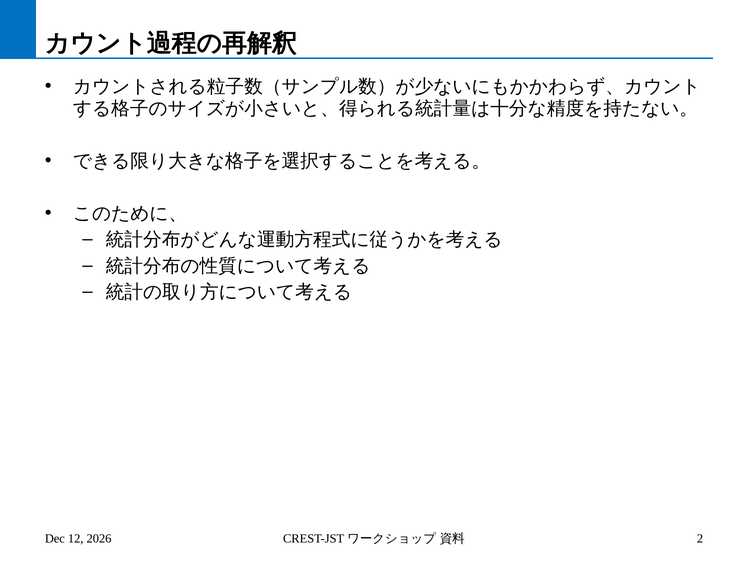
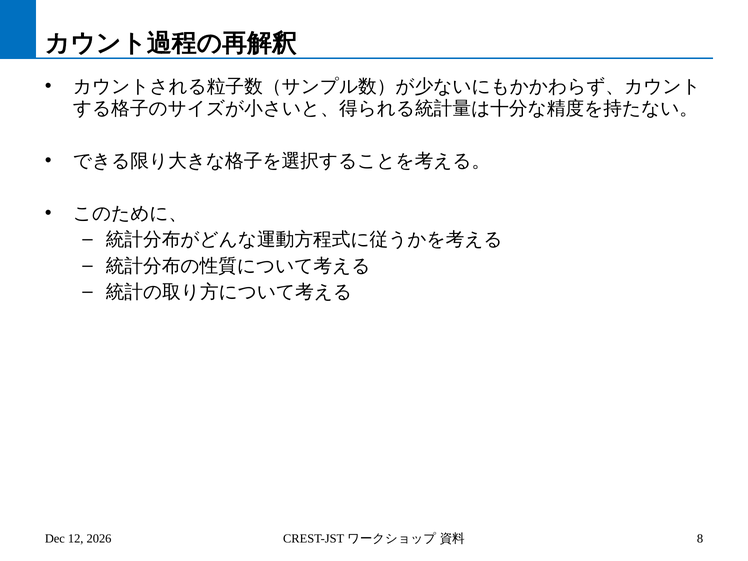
2: 2 -> 8 (700, 539)
